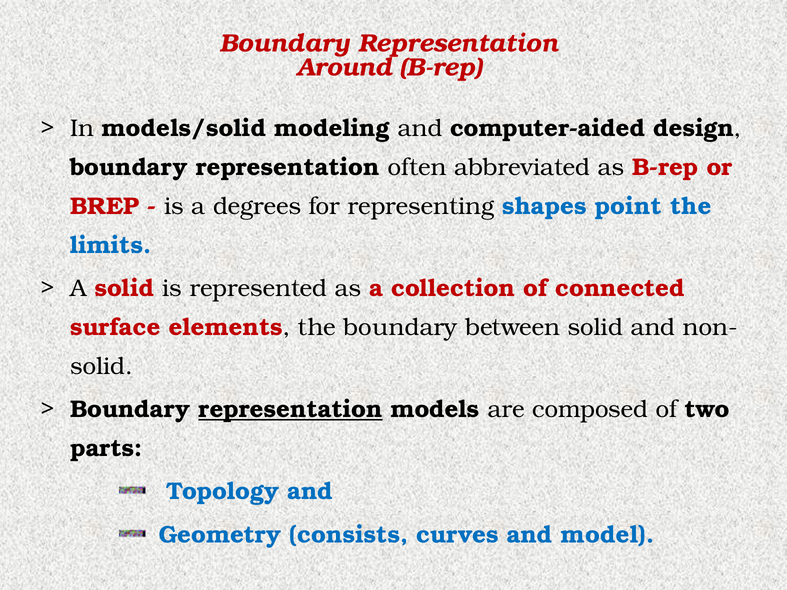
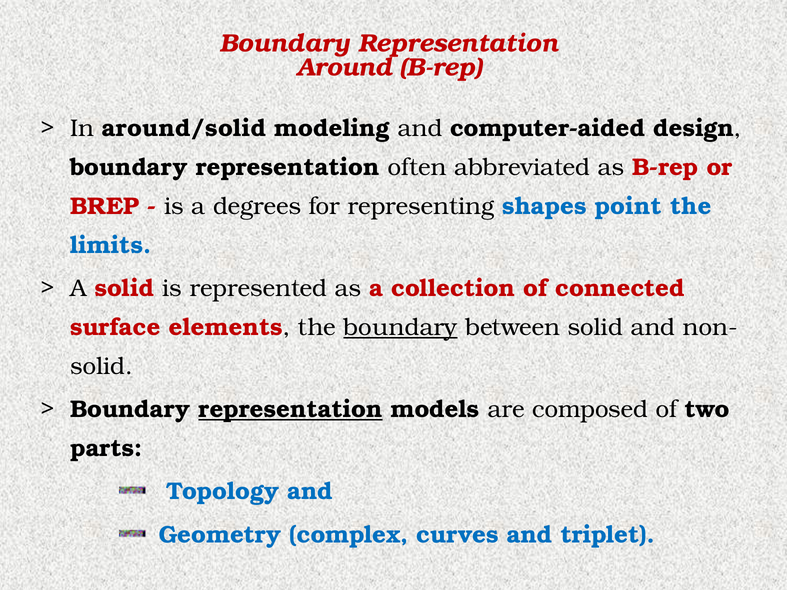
models/solid: models/solid -> around/solid (184, 128)
boundary underline: none -> present (400, 327)
consists: consists -> complex (349, 535)
model: model -> triplet (608, 535)
